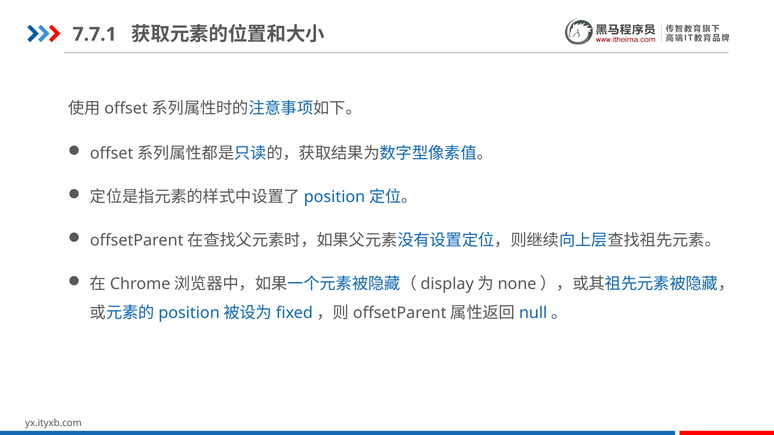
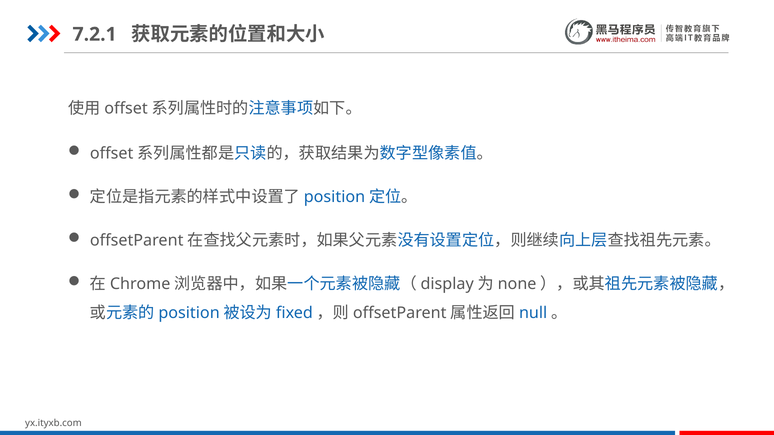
7.7.1: 7.7.1 -> 7.2.1 (95, 34)
